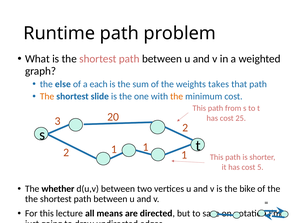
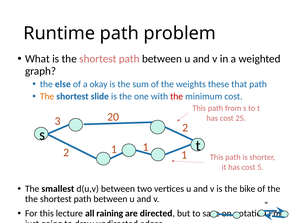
each: each -> okay (99, 84)
takes: takes -> these (219, 84)
the colour: orange -> red (177, 96)
whether: whether -> smallest (58, 189)
means: means -> raining (110, 213)
